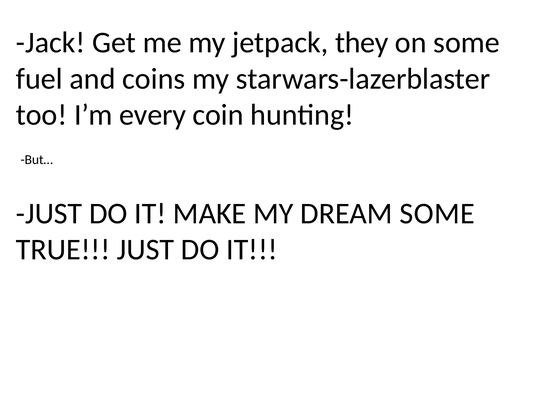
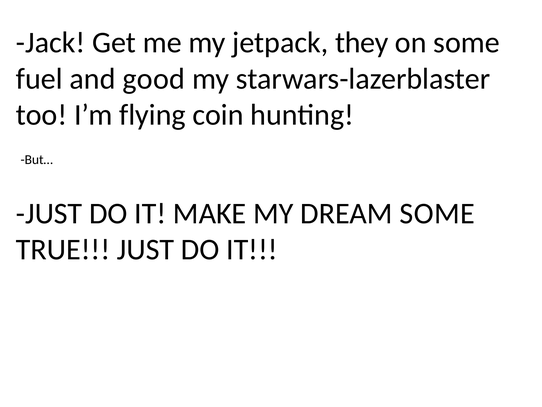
coins: coins -> good (154, 79)
every: every -> flying (152, 115)
